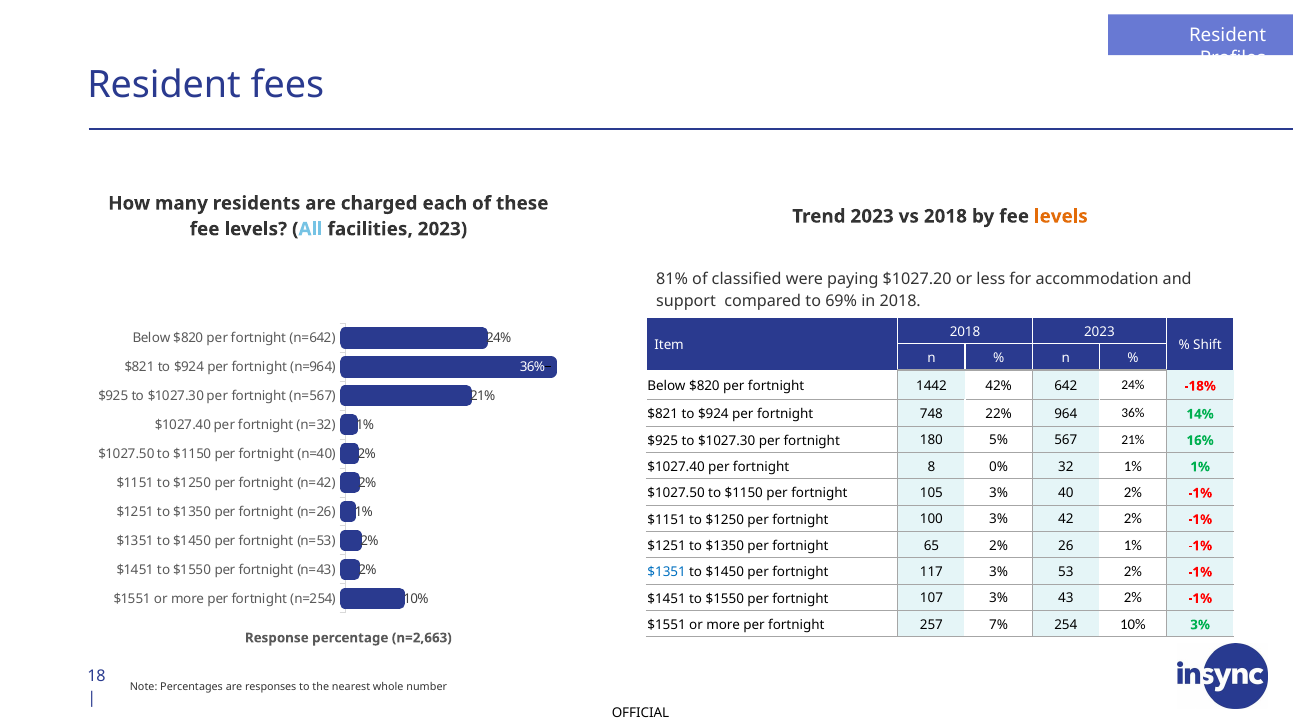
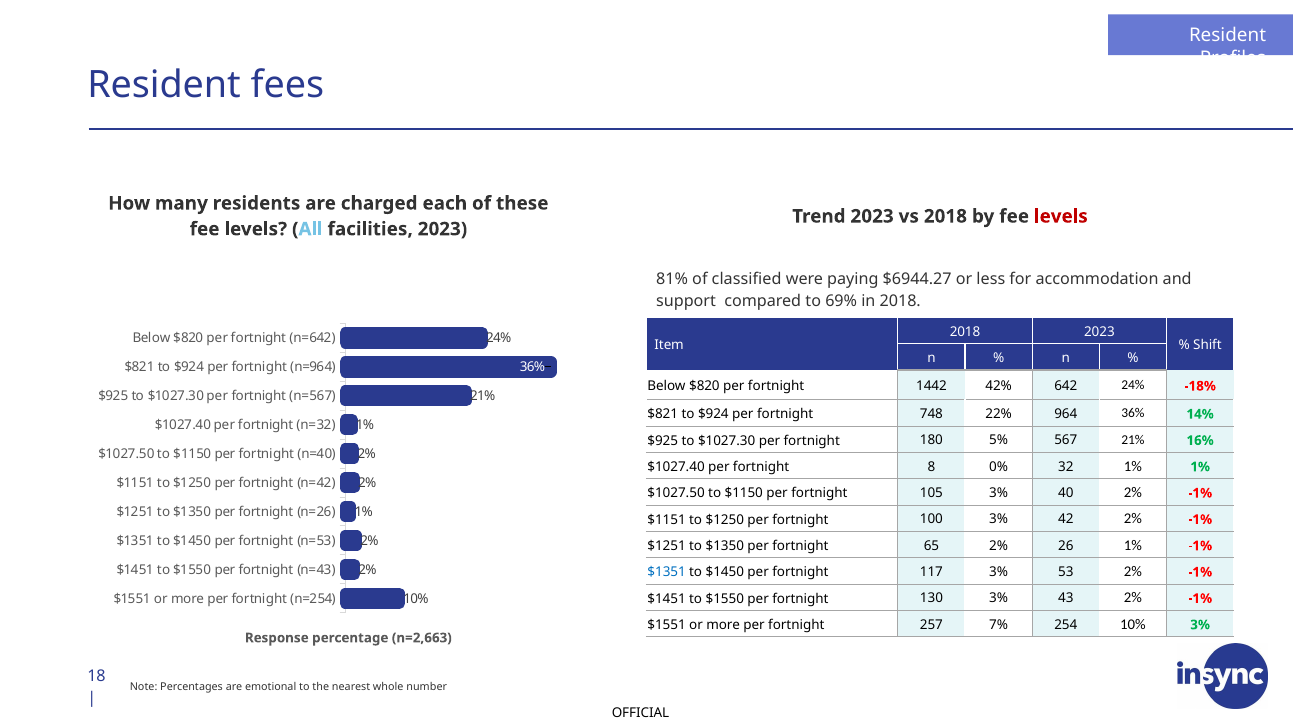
levels colour: orange -> red (1061, 216)
$1027.20: $1027.20 -> $6944.27 (917, 279)
107: 107 -> 130 (931, 599)
responses: responses -> emotional (271, 687)
